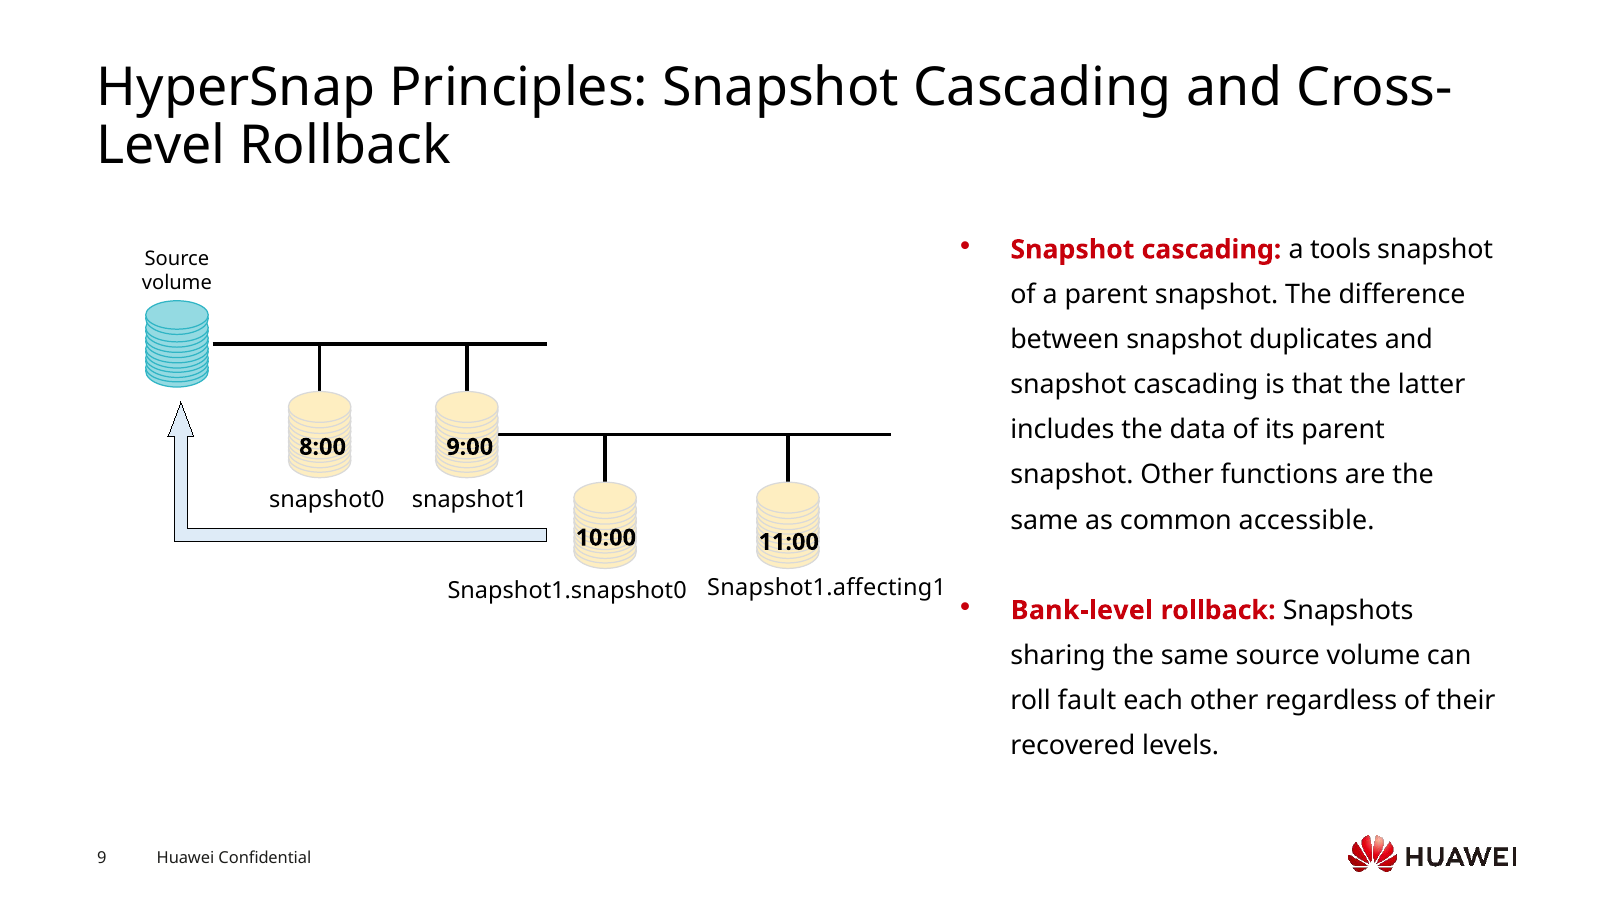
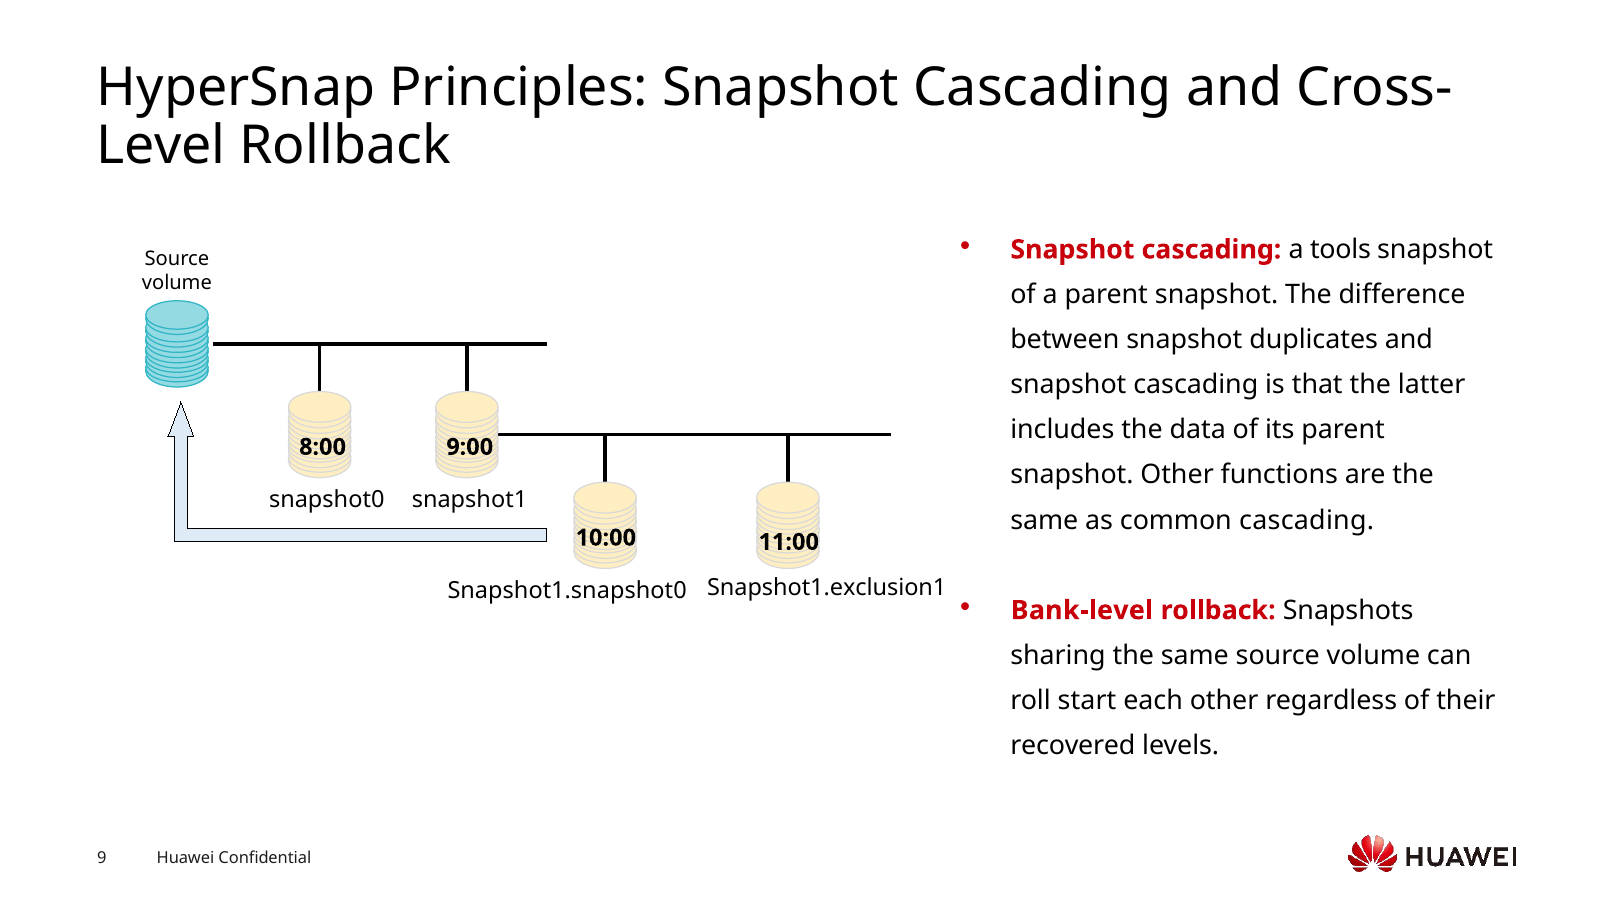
common accessible: accessible -> cascading (1307, 520)
Snapshot1.affecting1: Snapshot1.affecting1 -> Snapshot1.exclusion1 (827, 588)
fault: fault -> start (1087, 700)
